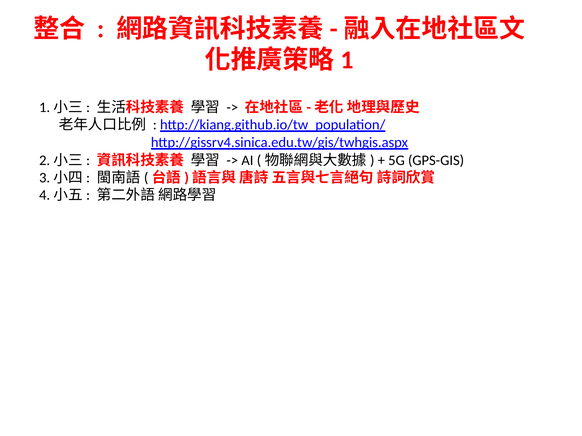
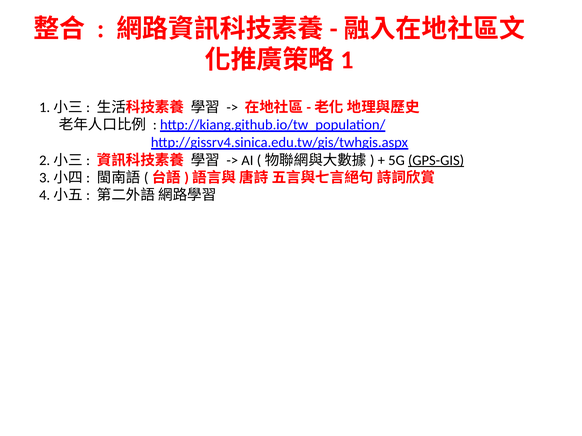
GPS-GIS underline: none -> present (436, 160)
